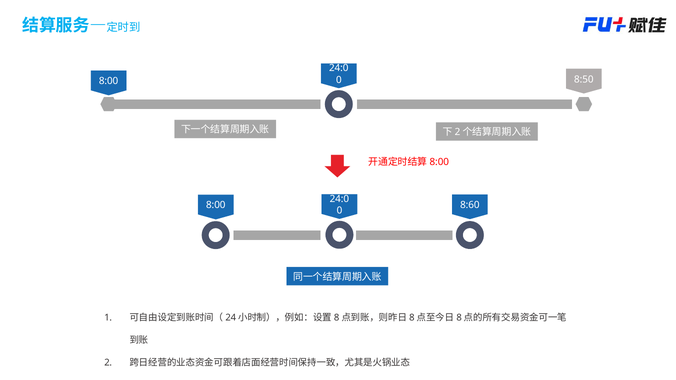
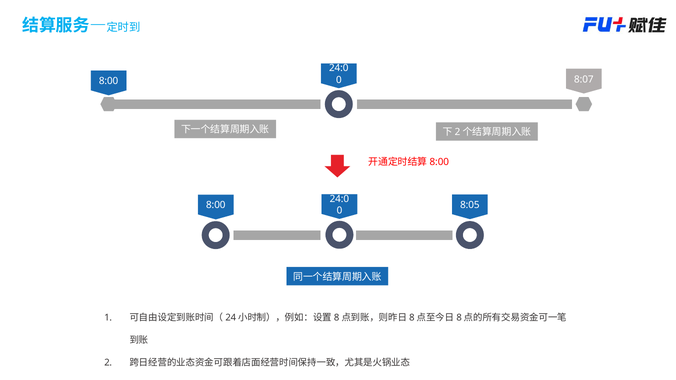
8:50: 8:50 -> 8:07 (584, 79)
8:60: 8:60 -> 8:05 (470, 205)
